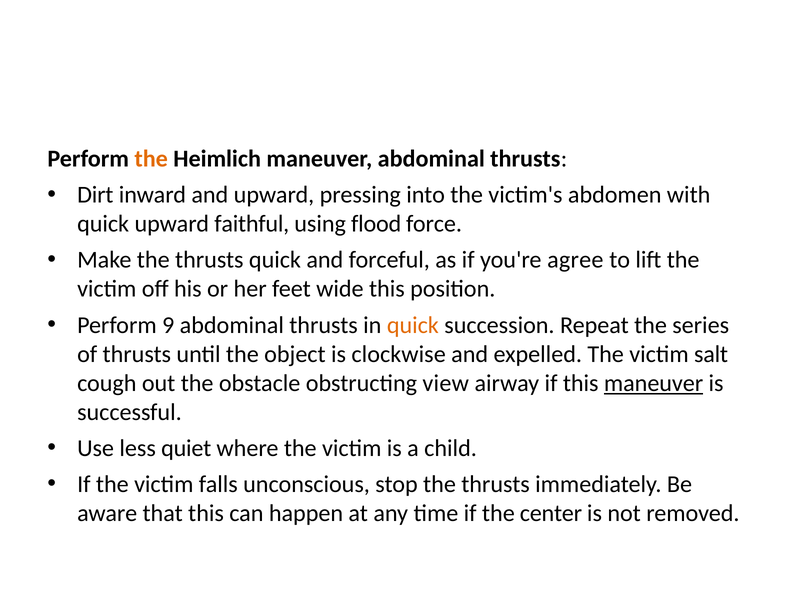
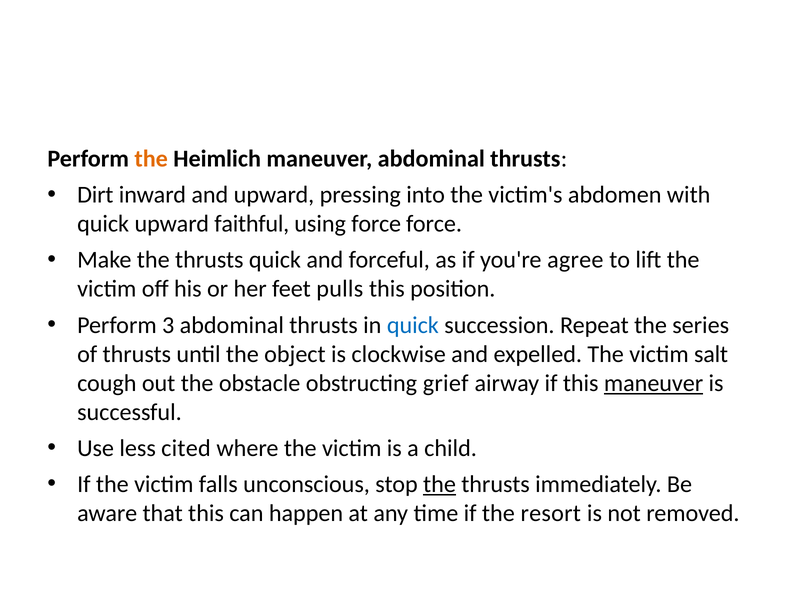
using flood: flood -> force (376, 224)
wide: wide -> pulls (340, 289)
9: 9 -> 3 (168, 325)
quick colour: orange -> blue (413, 325)
view: view -> grief (446, 383)
quiet: quiet -> cited (186, 448)
the underline: none -> present (440, 484)
center: center -> resort (551, 513)
